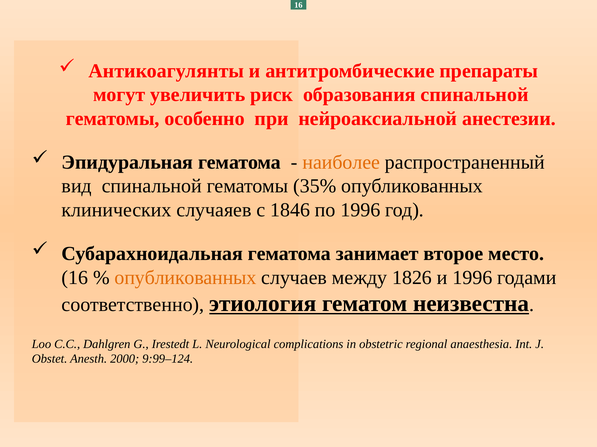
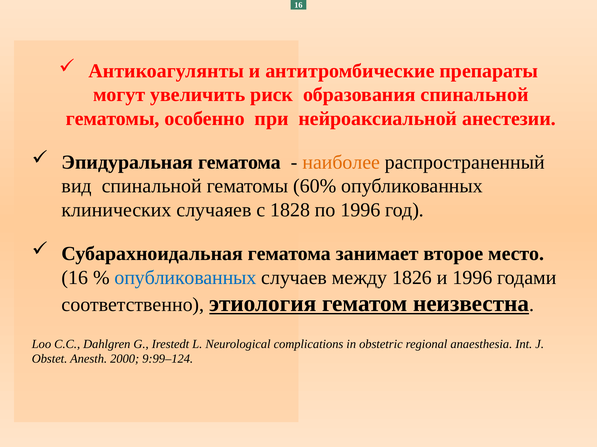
35%: 35% -> 60% (315, 186)
1846: 1846 -> 1828 (290, 210)
опубликованных colour: orange -> blue (186, 278)
